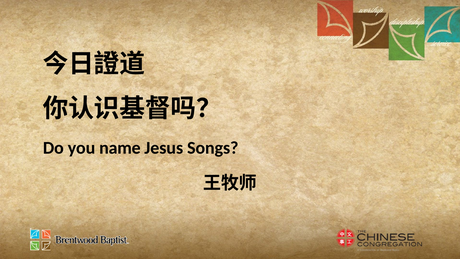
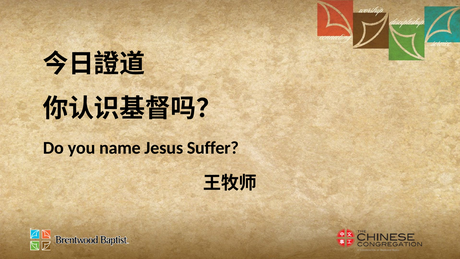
Songs: Songs -> Suffer (213, 148)
